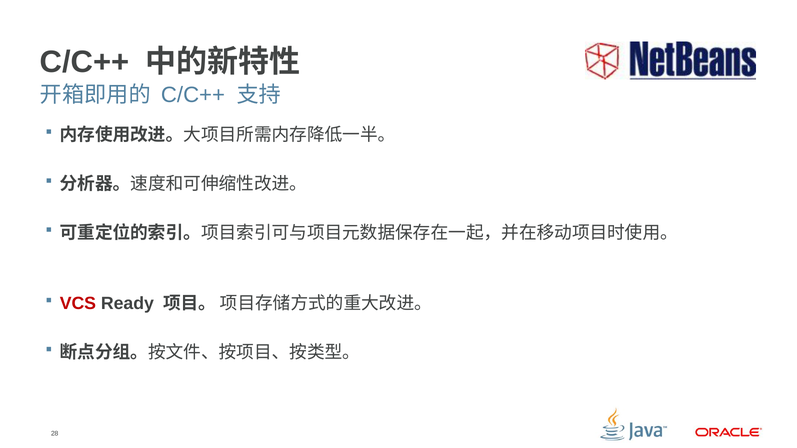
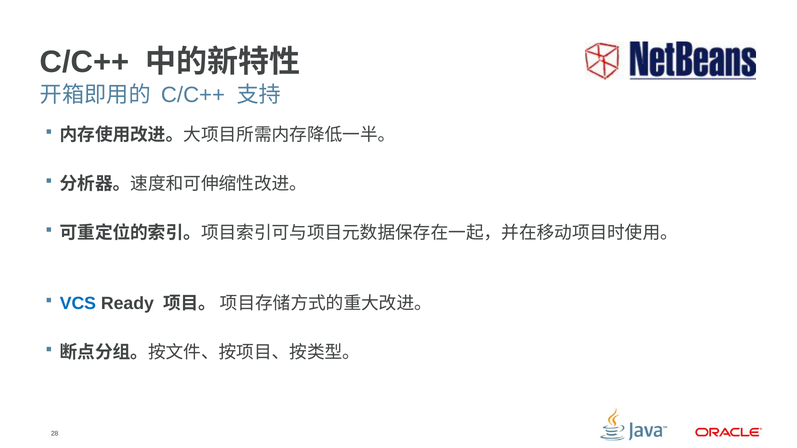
VCS colour: red -> blue (78, 304)
